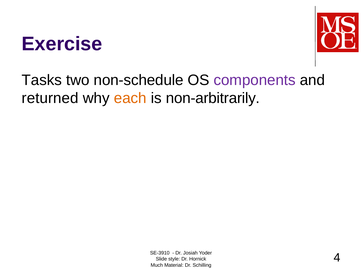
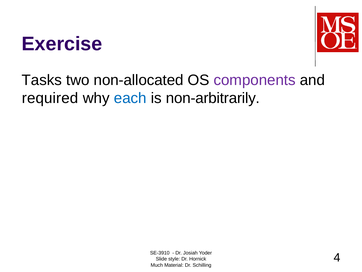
non-schedule: non-schedule -> non-allocated (139, 80)
returned: returned -> required (50, 98)
each colour: orange -> blue (130, 98)
